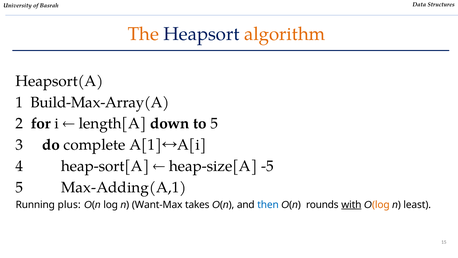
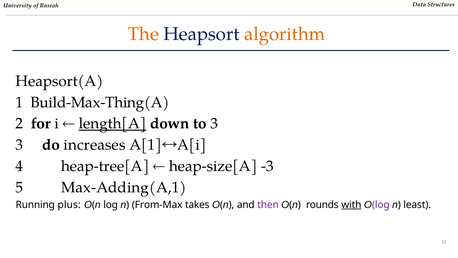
Build-Max-Array(A: Build-Max-Array(A -> Build-Max-Thing(A (100, 102)
length[A underline: none -> present (113, 123)
to 5: 5 -> 3 (214, 123)
complete: complete -> increases (95, 145)
heap-sort[A: heap-sort[A -> heap-tree[A (105, 166)
-5: -5 -> -3 (267, 166)
Want-Max: Want-Max -> From-Max (157, 204)
then colour: blue -> purple (268, 204)
log colour: orange -> purple (381, 204)
